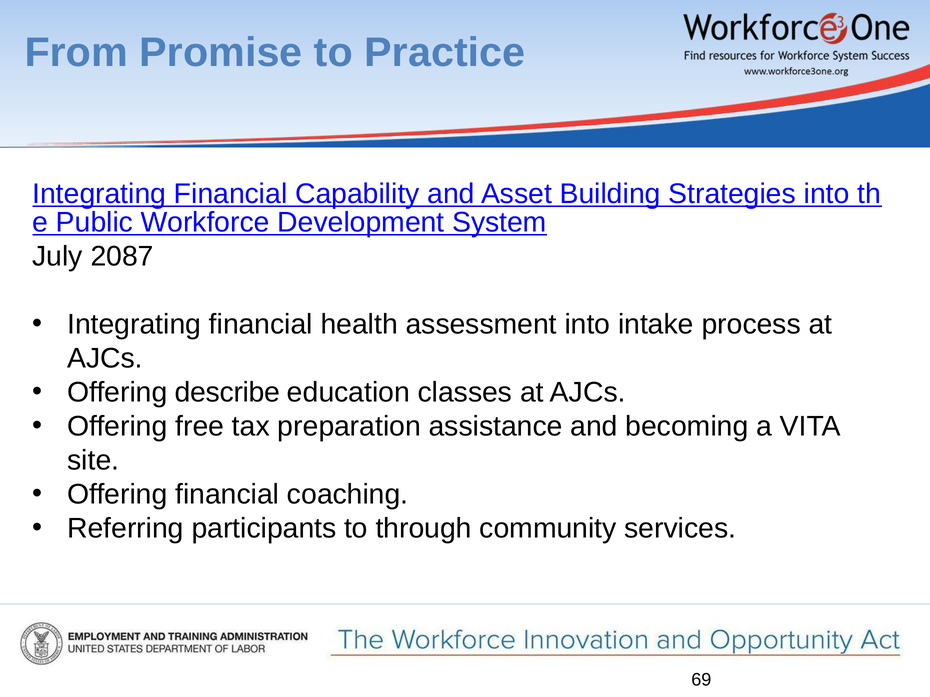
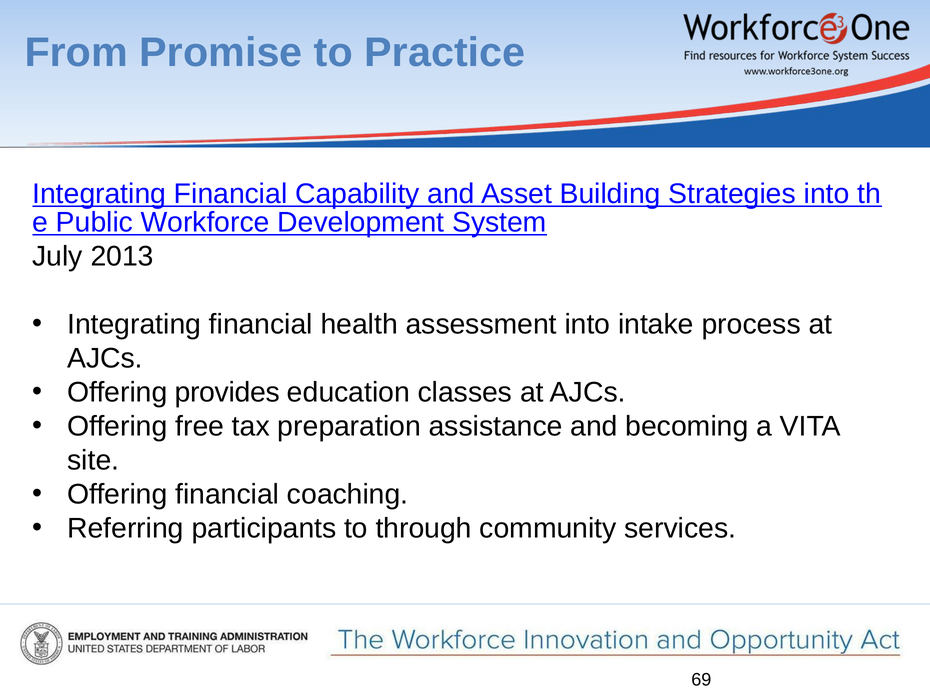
2087: 2087 -> 2013 (122, 256)
describe: describe -> provides (227, 393)
